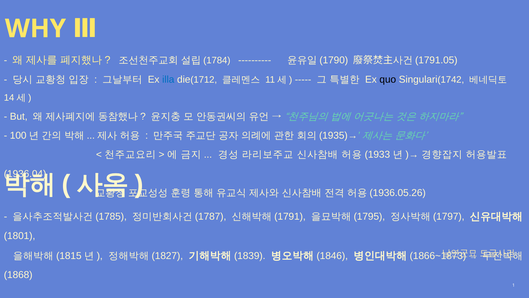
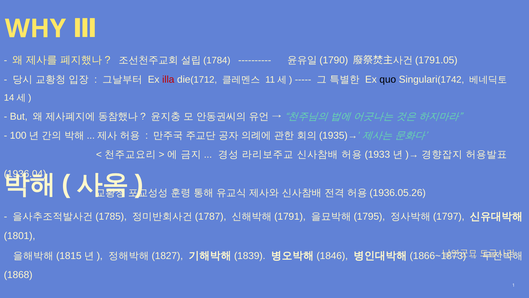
illa colour: blue -> red (168, 79)
